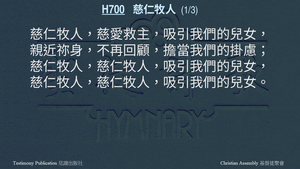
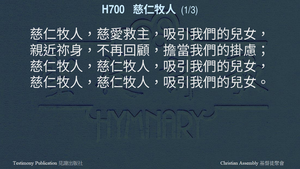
H700 underline: present -> none (113, 9)
